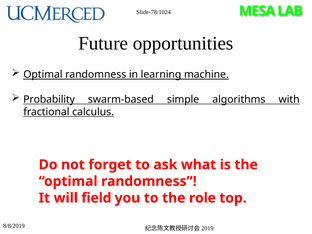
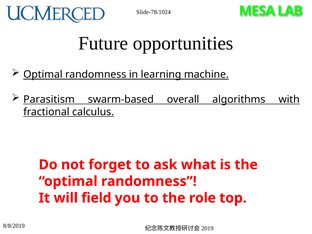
Probability: Probability -> Parasitism (49, 99)
simple: simple -> overall (183, 99)
